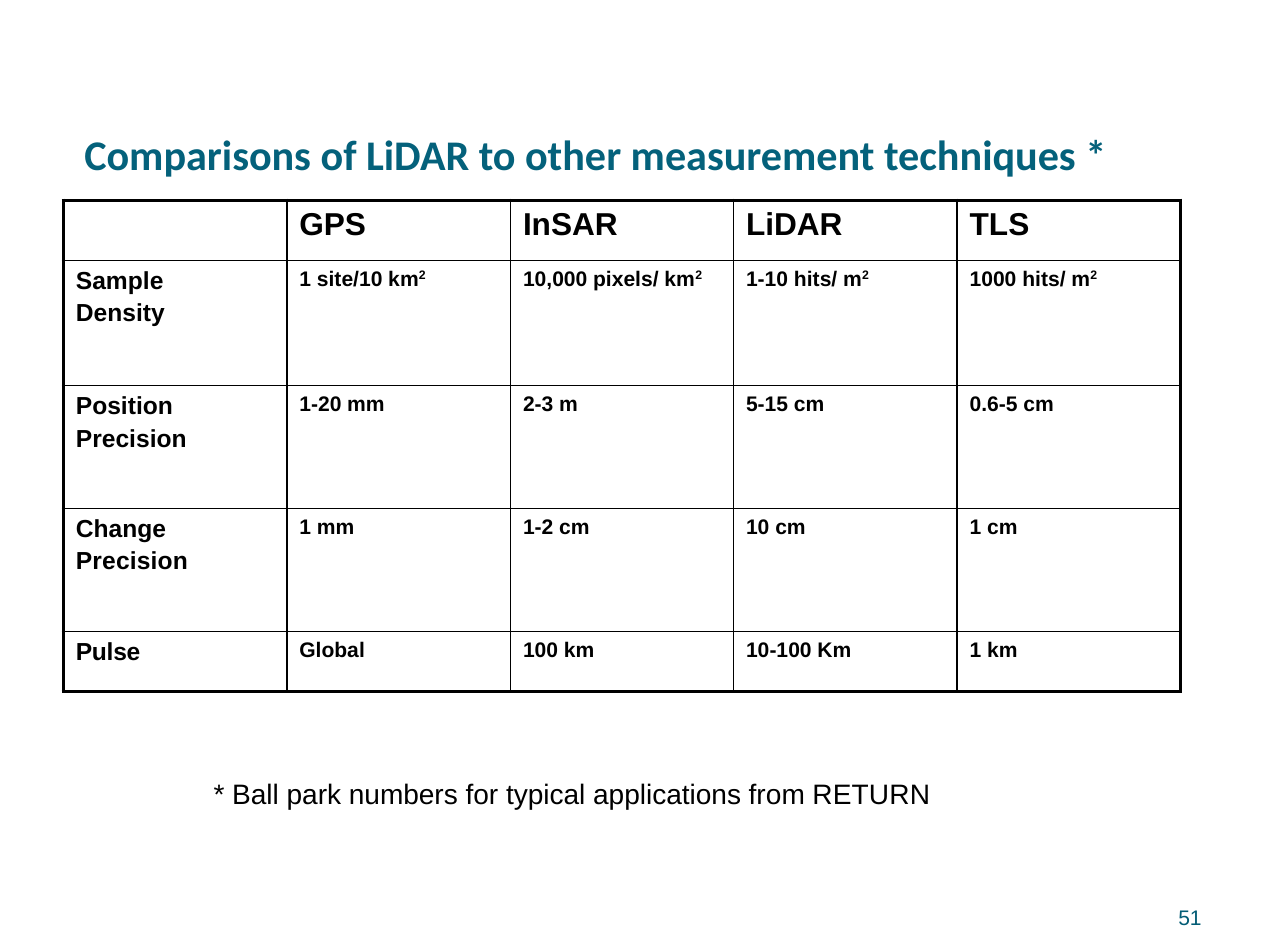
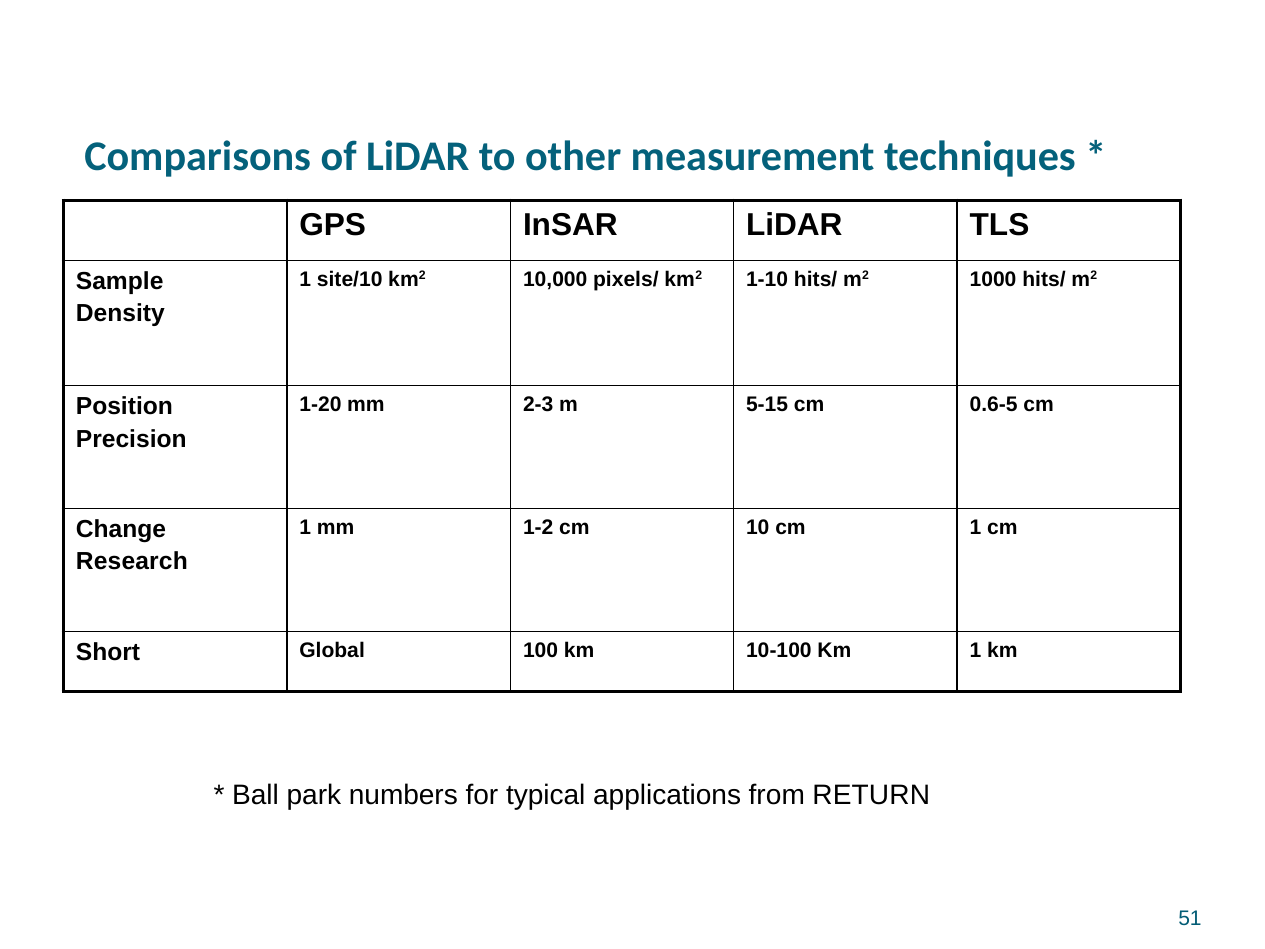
Precision: Precision -> Research (132, 562)
Pulse: Pulse -> Short (108, 652)
